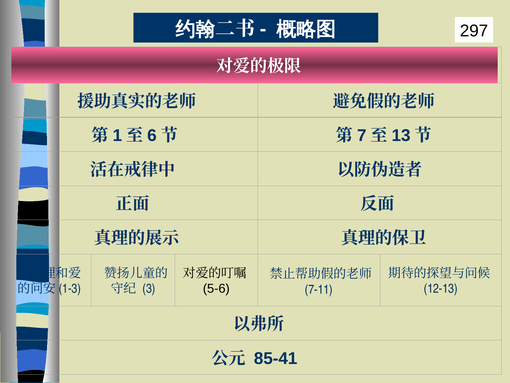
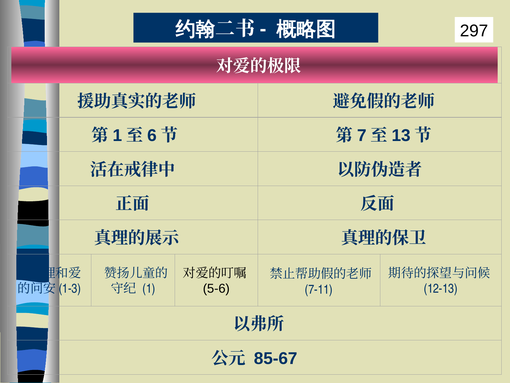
3: 3 -> 1 (149, 288)
85-41: 85-41 -> 85-67 (276, 358)
